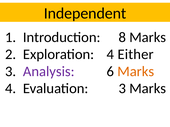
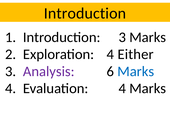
Independent: Independent -> Introduction (85, 13)
Introduction 8: 8 -> 3 (122, 37)
Marks colour: orange -> blue (136, 72)
Evaluation 3: 3 -> 4 (122, 89)
